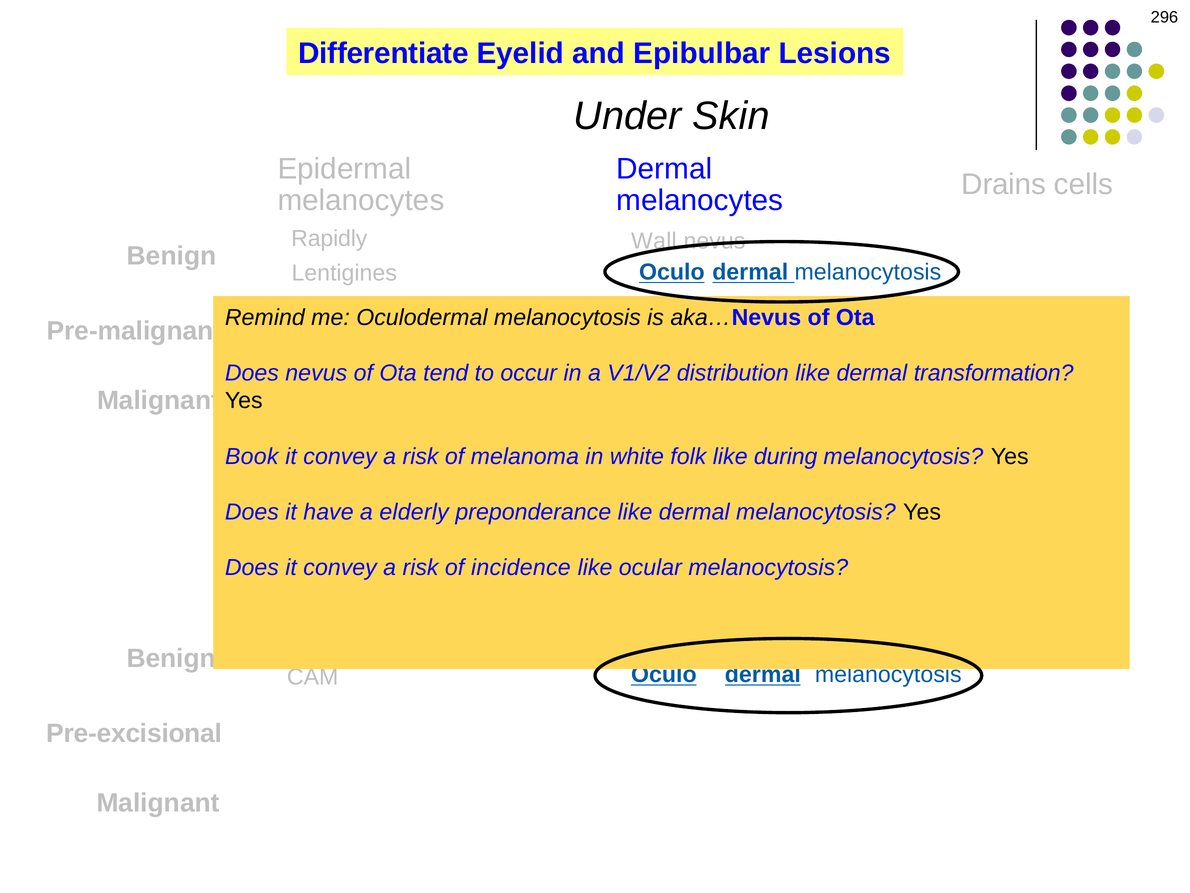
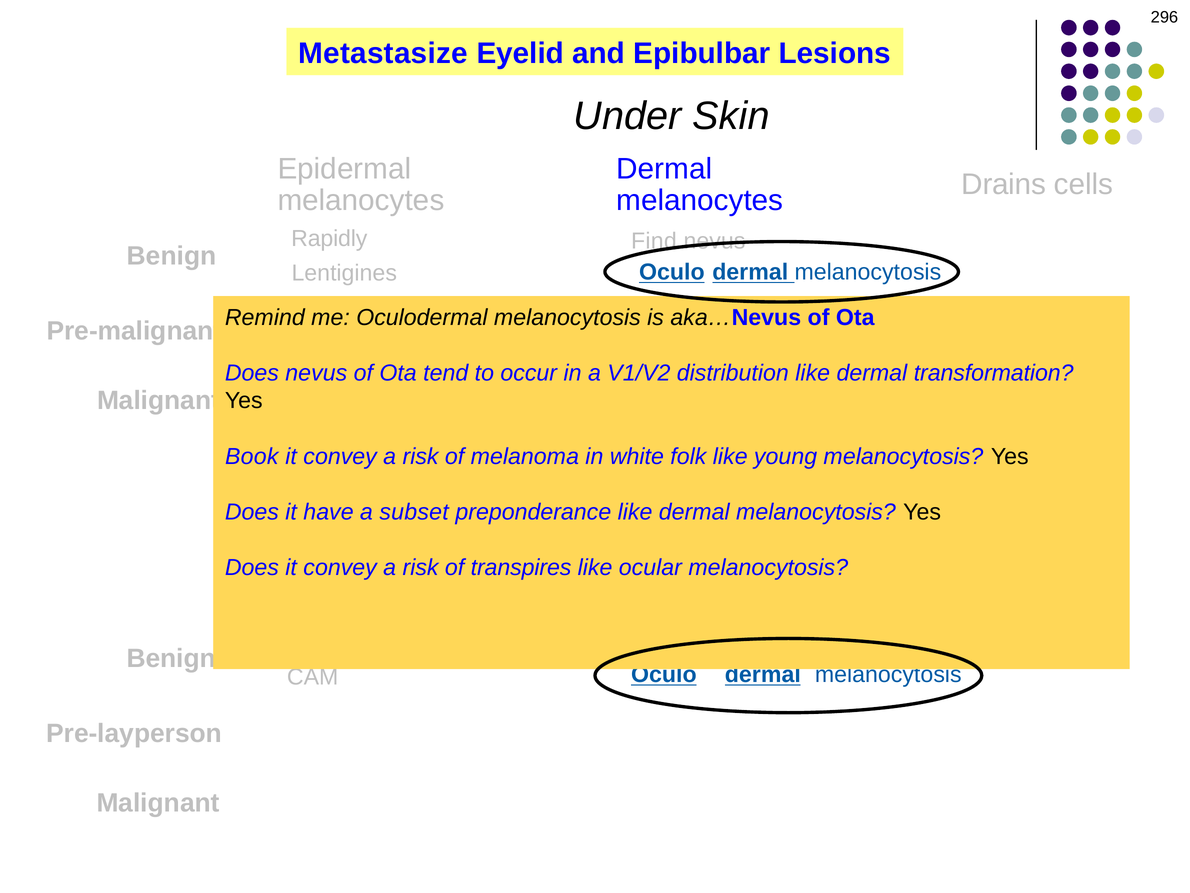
Differentiate: Differentiate -> Metastasize (383, 54)
Wall: Wall -> Find (654, 241)
during: during -> young (786, 456)
elderly: elderly -> subset (414, 512)
incidence: incidence -> transpires (521, 567)
Pre-excisional: Pre-excisional -> Pre-layperson (134, 733)
